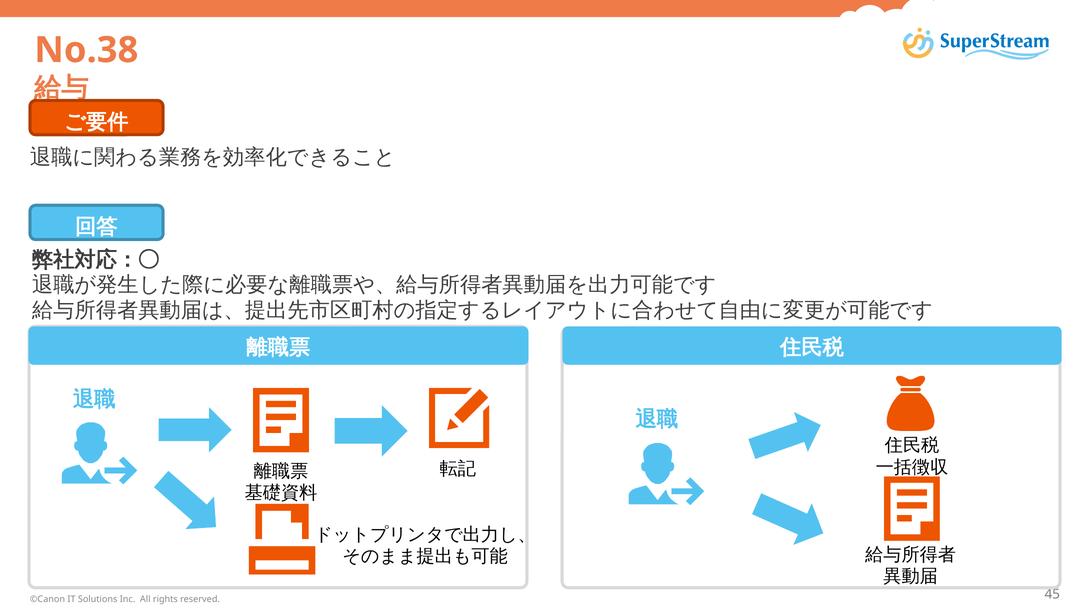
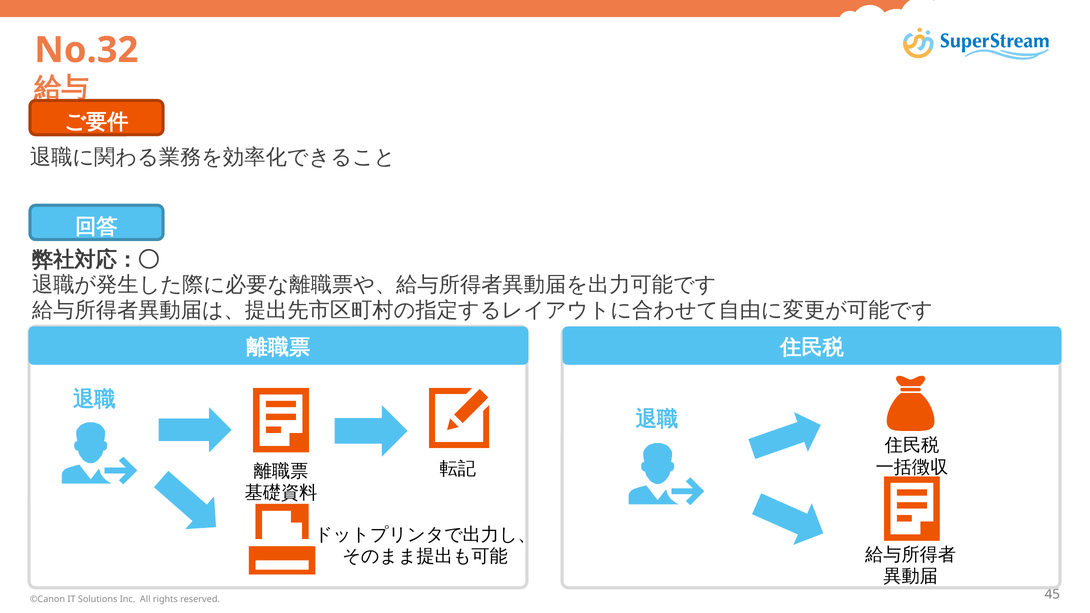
No.38: No.38 -> No.32 (86, 50)
